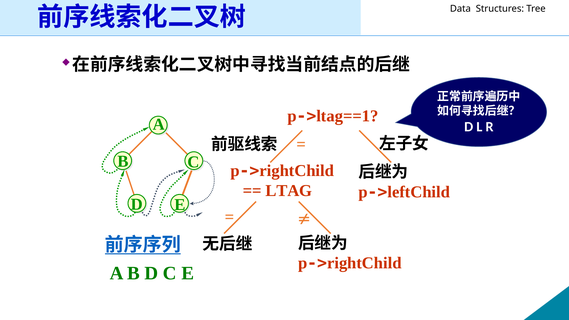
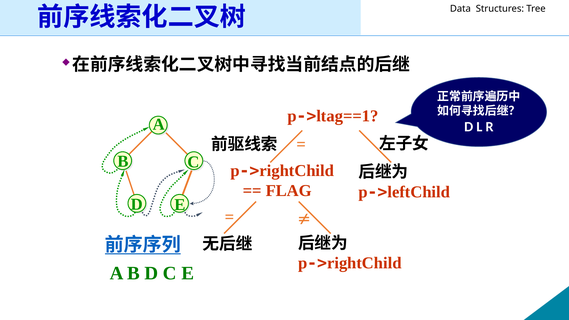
LTAG: LTAG -> FLAG (289, 191)
